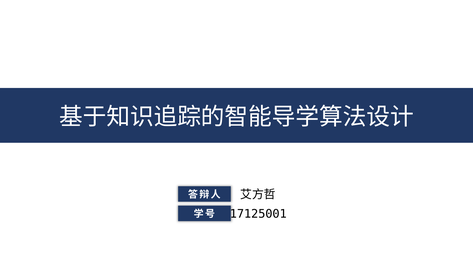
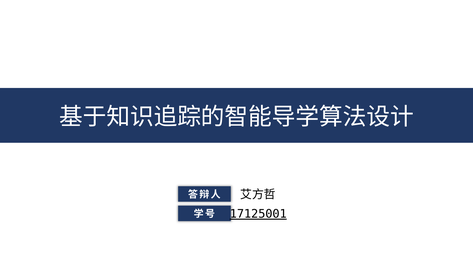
17125001 underline: none -> present (258, 214)
